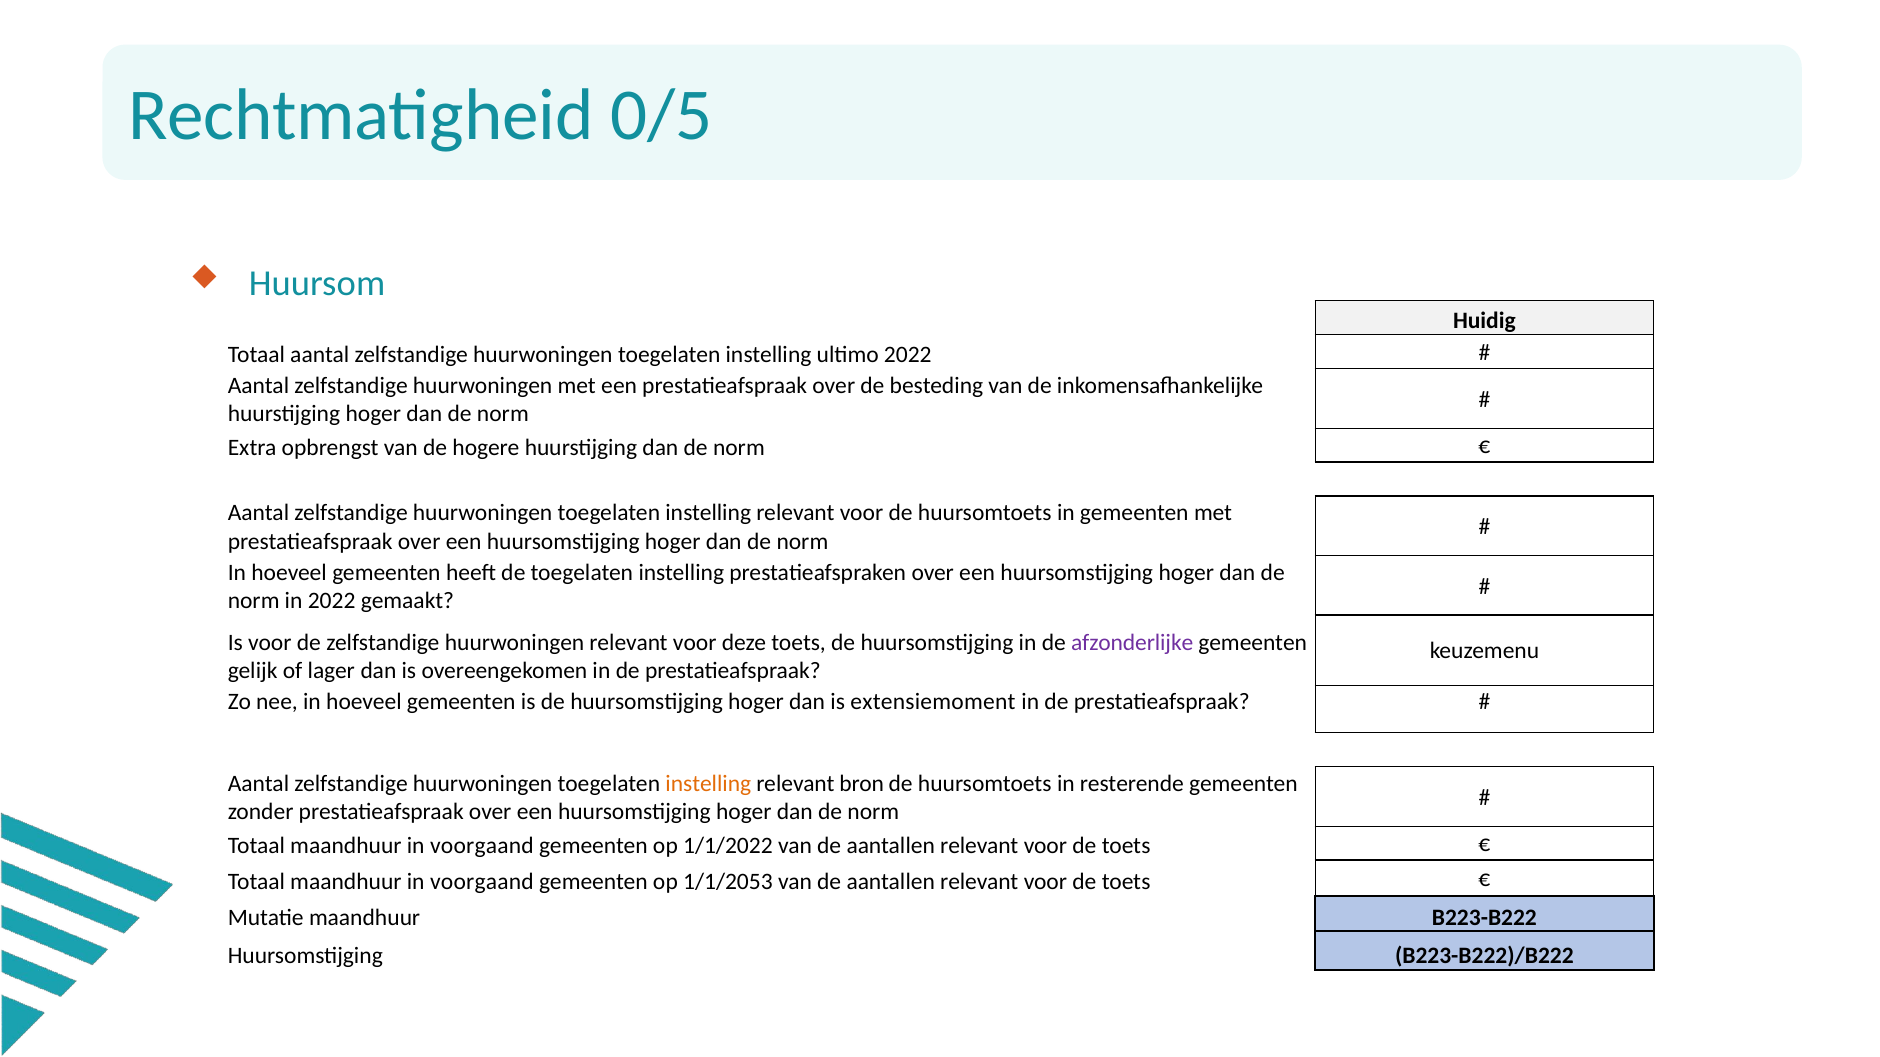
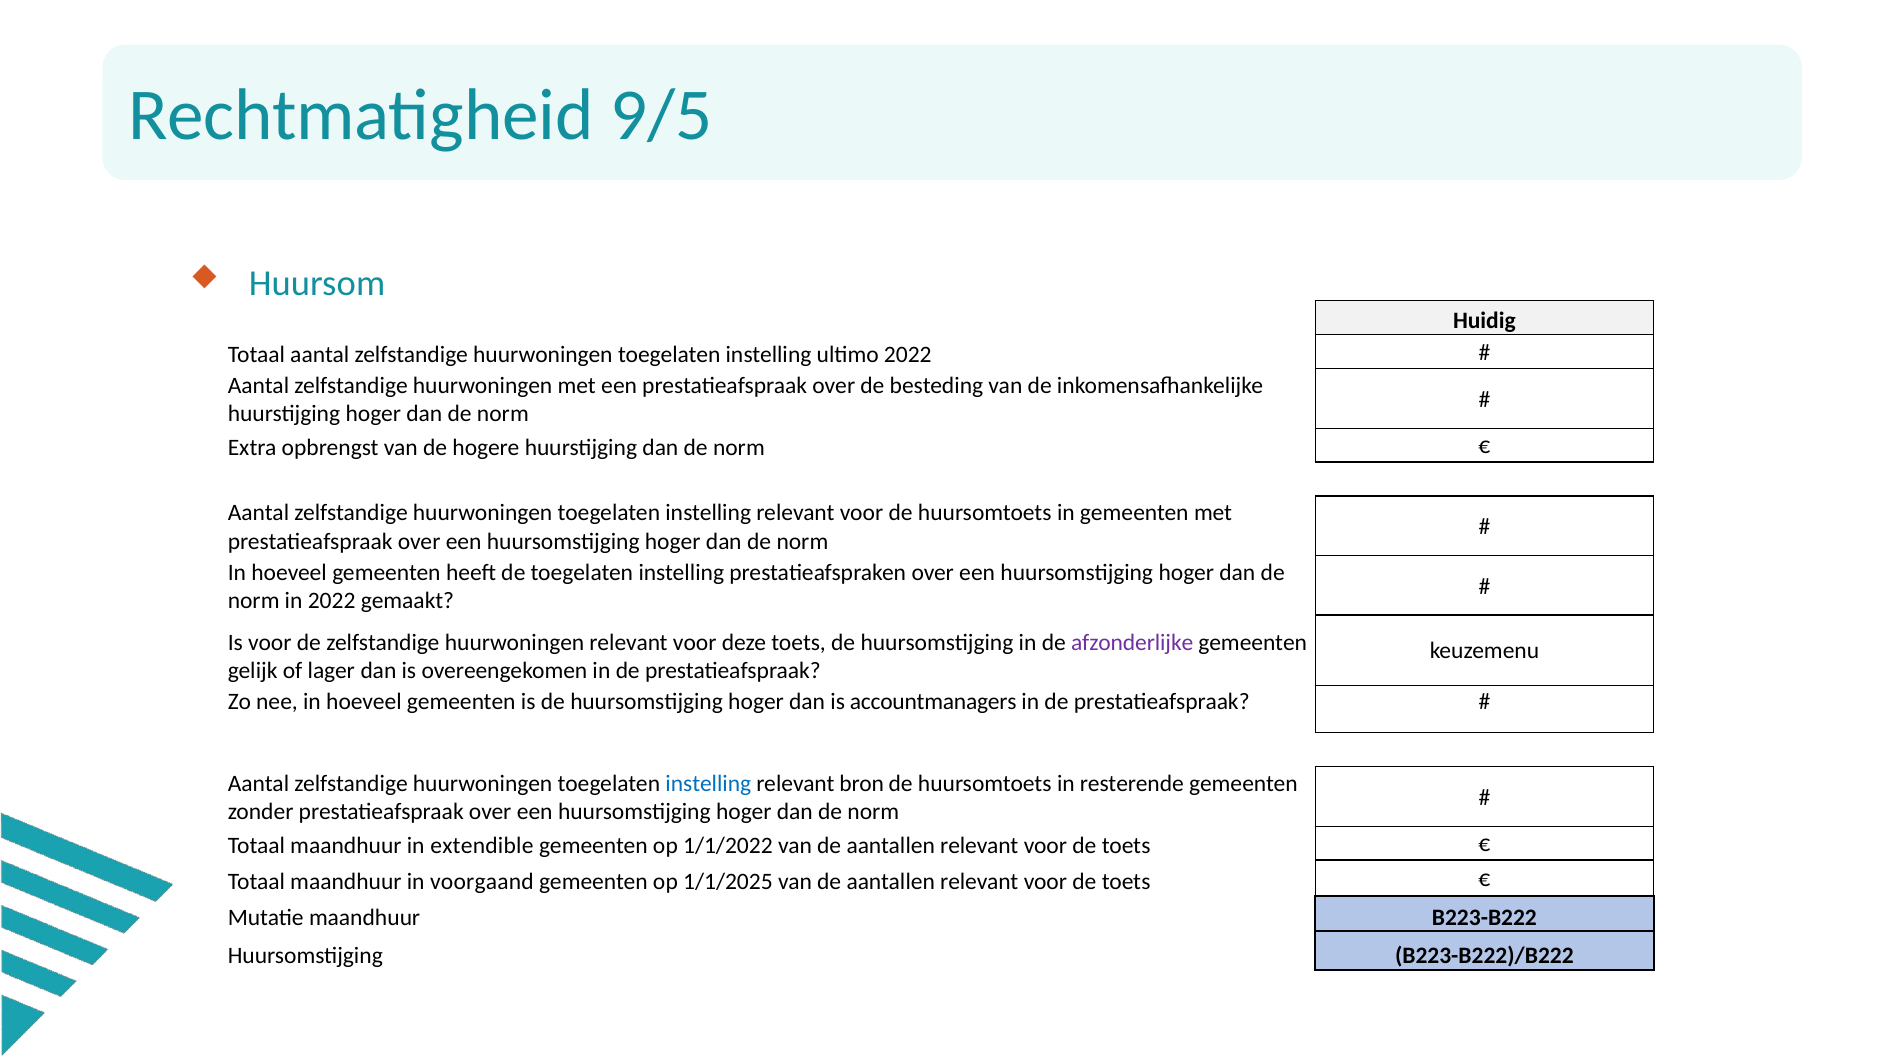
0/5: 0/5 -> 9/5 (661, 116)
extensiemoment: extensiemoment -> accountmanagers (933, 702)
instelling colour: orange -> blue (708, 784)
voorgaand: voorgaand -> extendible (482, 846)
1/1/2053: 1/1/2053 -> 1/1/2025 (728, 882)
